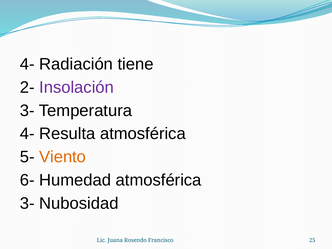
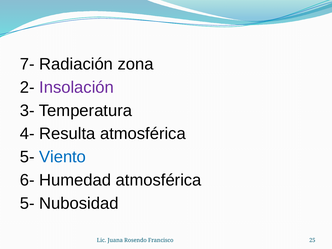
4-: 4- -> 7- (27, 64)
tiene: tiene -> zona (136, 64)
Viento colour: orange -> blue (63, 157)
3-: 3- -> 5- (27, 203)
